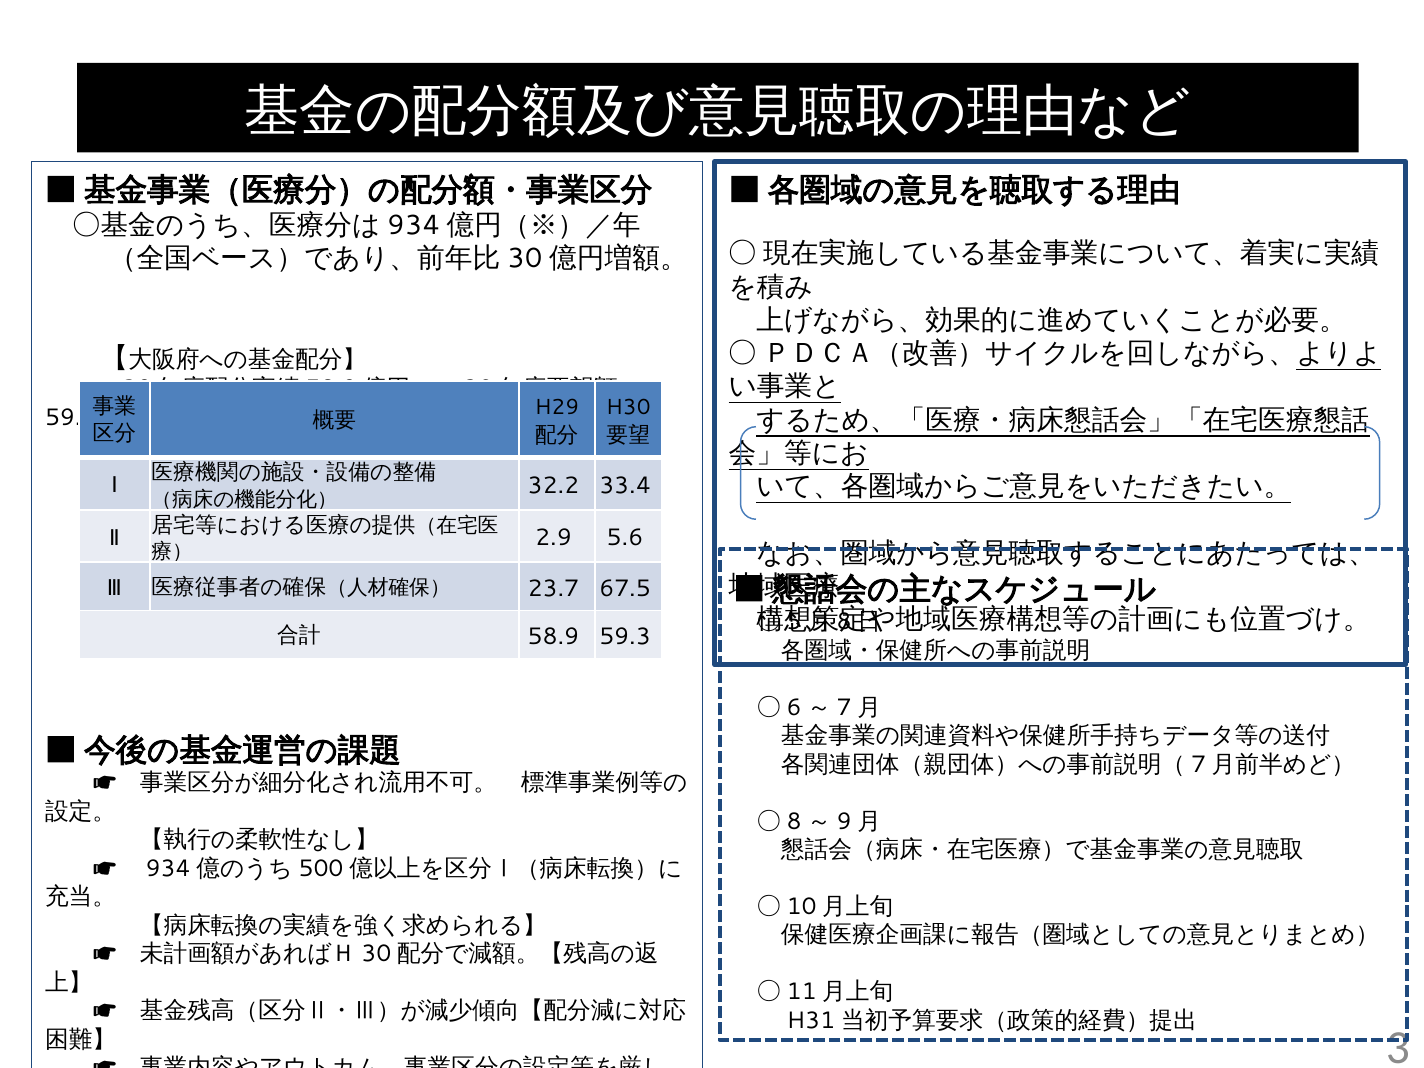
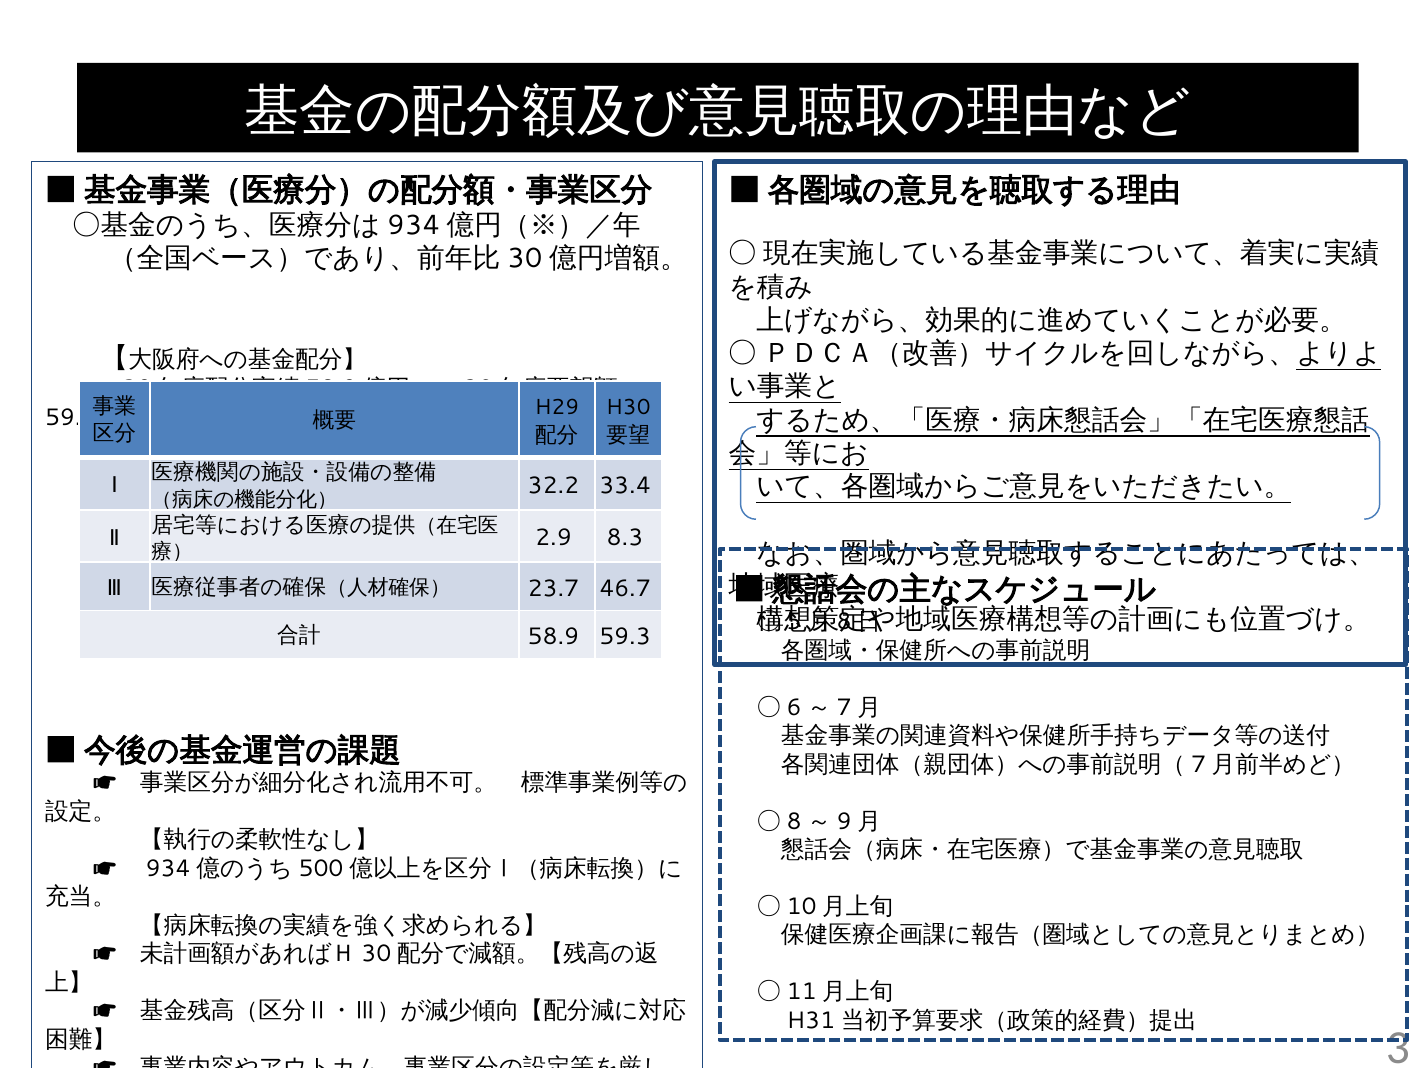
5.6: 5.6 -> 8.3 (625, 538)
67.5: 67.5 -> 46.7 (625, 588)
